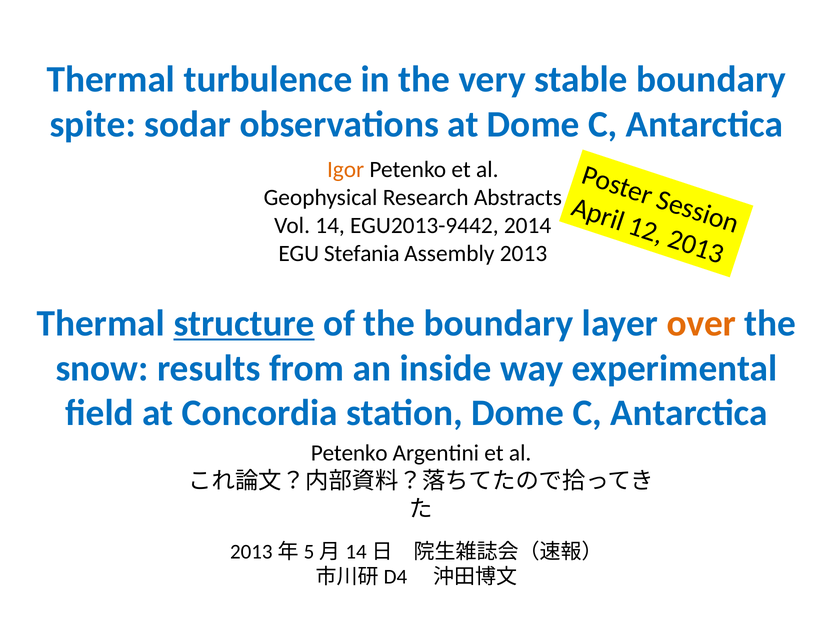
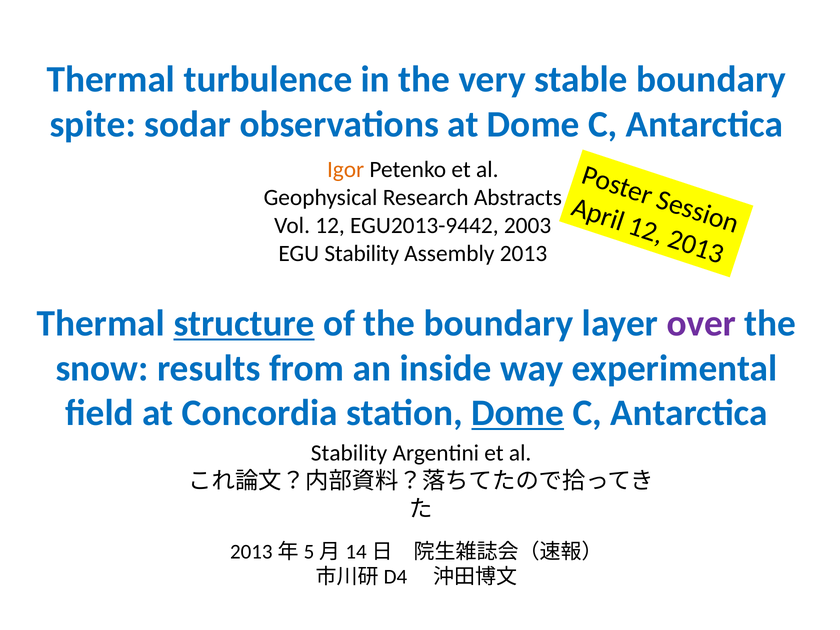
14: 14 -> 12 (330, 225)
2014: 2014 -> 2003 (528, 225)
EGU Stefania: Stefania -> Stability (362, 253)
over colour: orange -> purple (701, 323)
Dome underline: none -> present (518, 413)
Petenko: Petenko -> Stability (349, 453)
